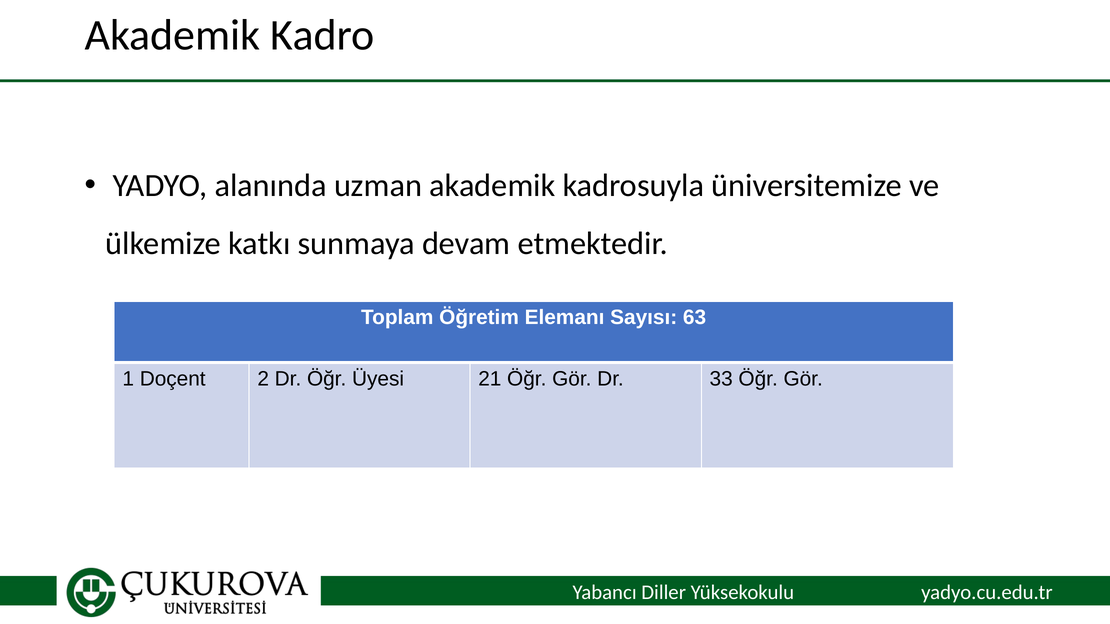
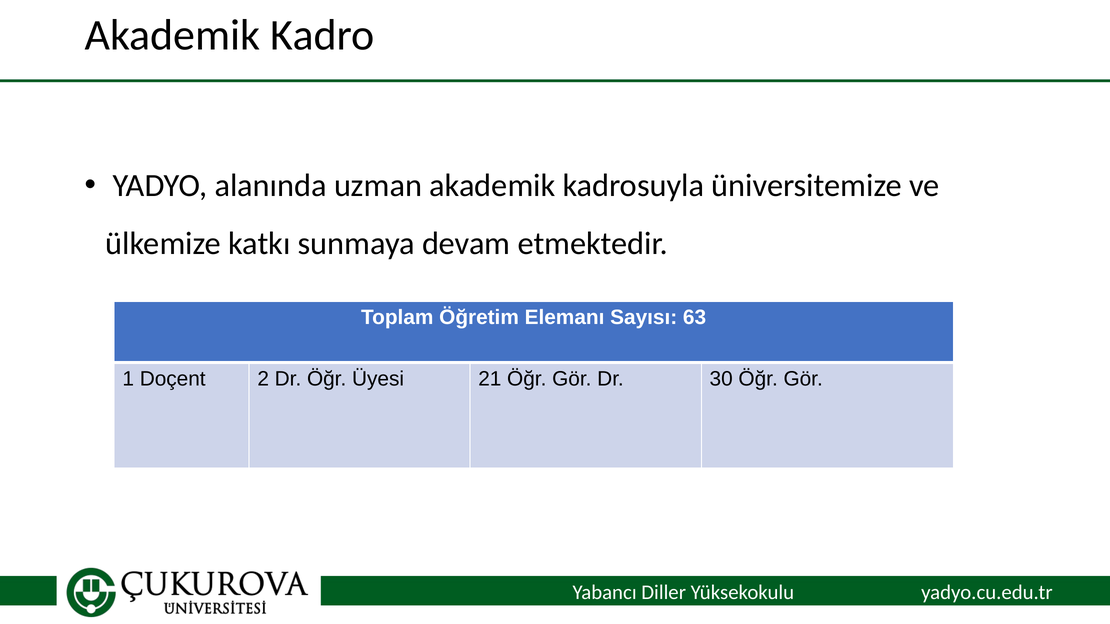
33: 33 -> 30 (721, 379)
